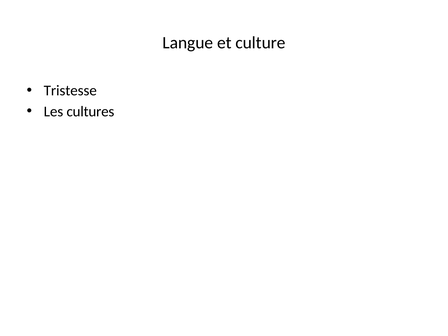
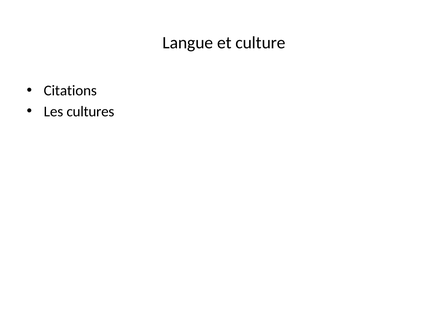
Tristesse: Tristesse -> Citations (70, 91)
